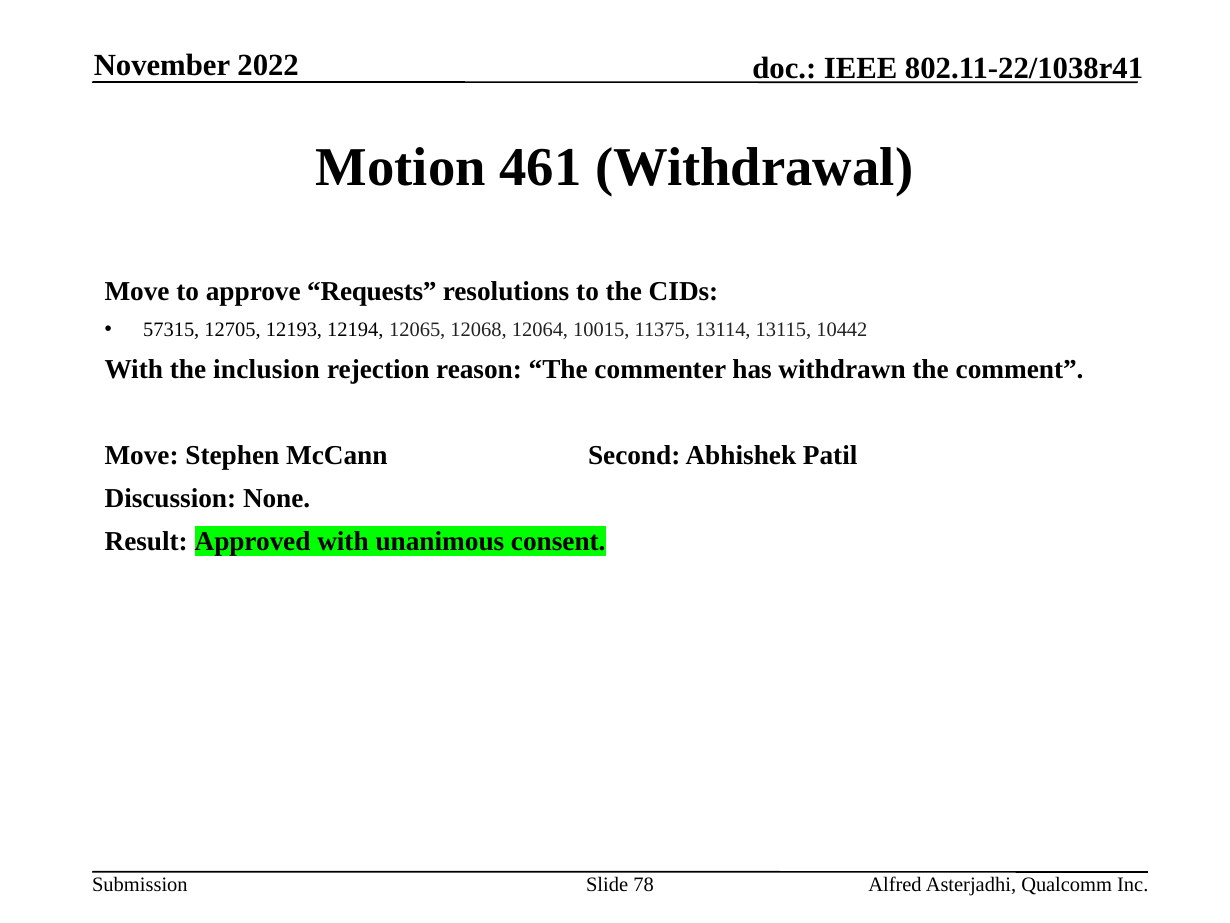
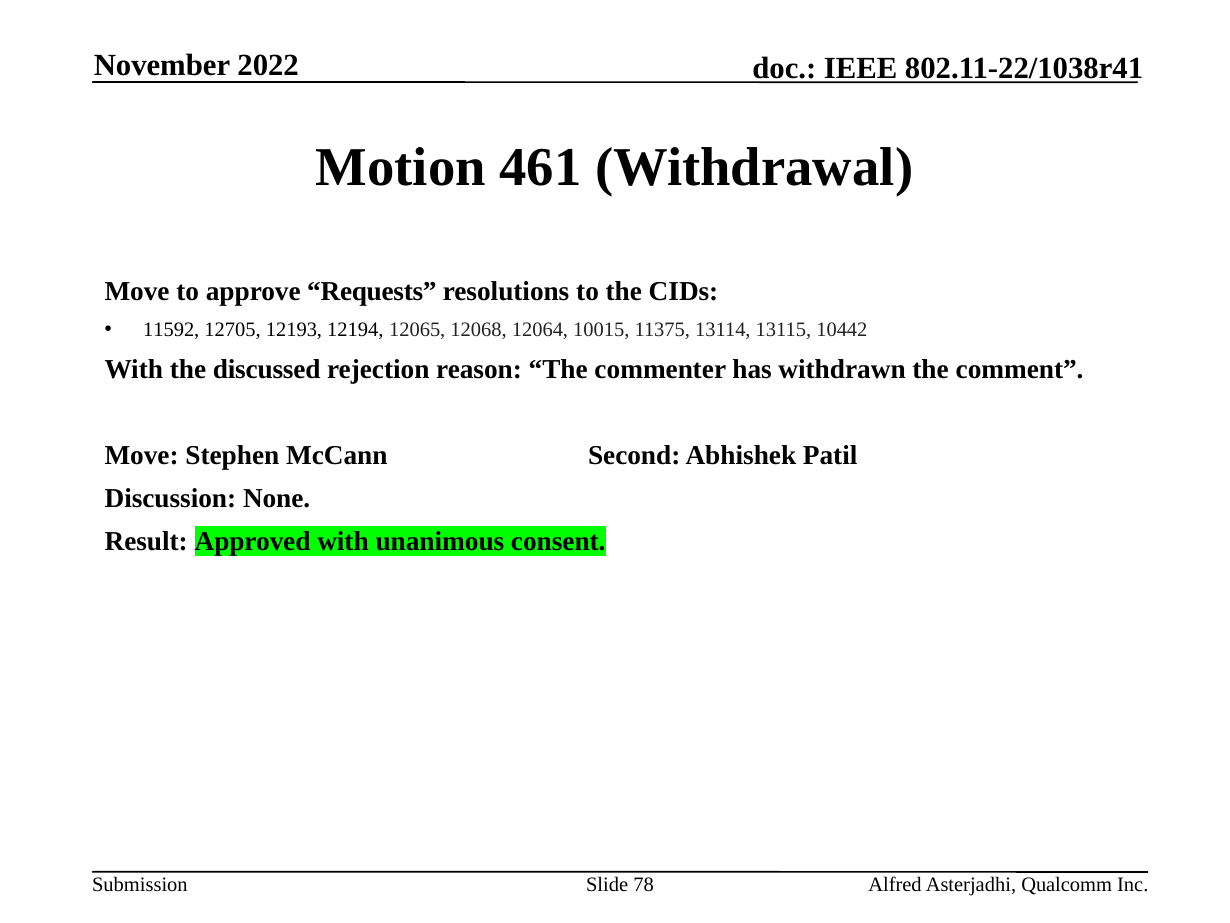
57315: 57315 -> 11592 (171, 329)
inclusion: inclusion -> discussed (267, 369)
